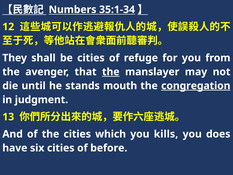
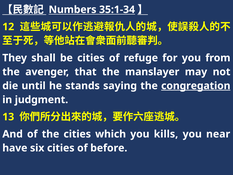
the underline: present -> none (111, 72)
mouth: mouth -> saying (120, 86)
does: does -> near (218, 134)
